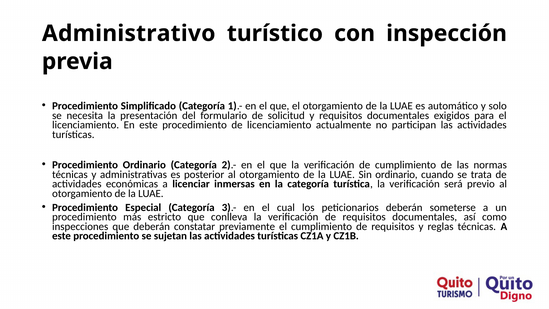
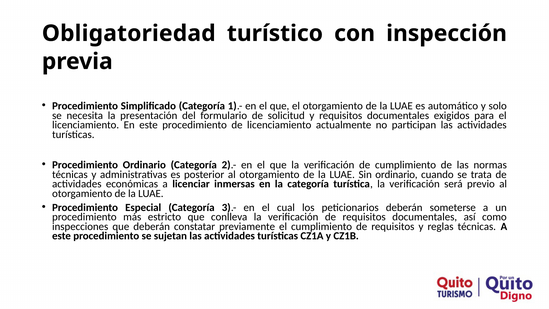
Administrativo: Administrativo -> Obligatoriedad (129, 33)
